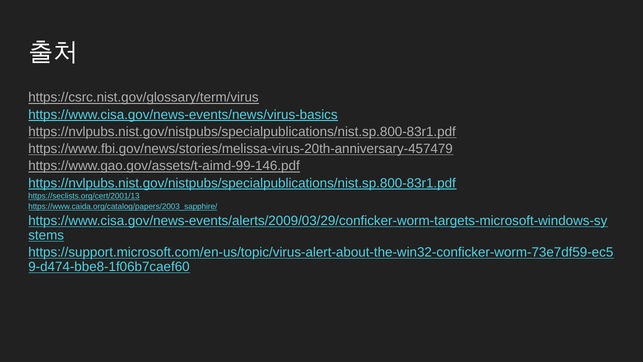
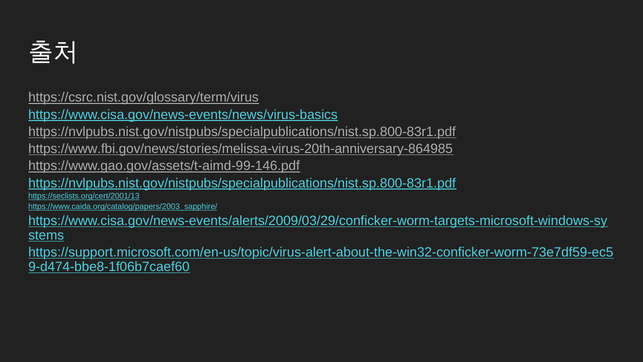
https://www.fbi.gov/news/stories/melissa-virus-20th-anniversary-457479: https://www.fbi.gov/news/stories/melissa-virus-20th-anniversary-457479 -> https://www.fbi.gov/news/stories/melissa-virus-20th-anniversary-864985 (241, 149)
